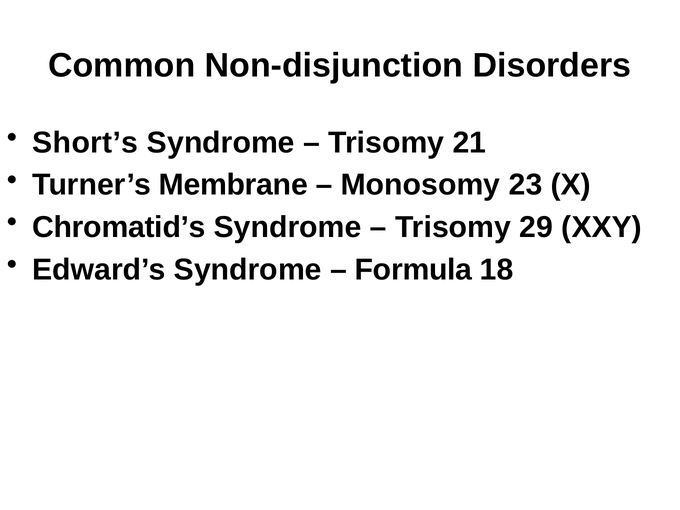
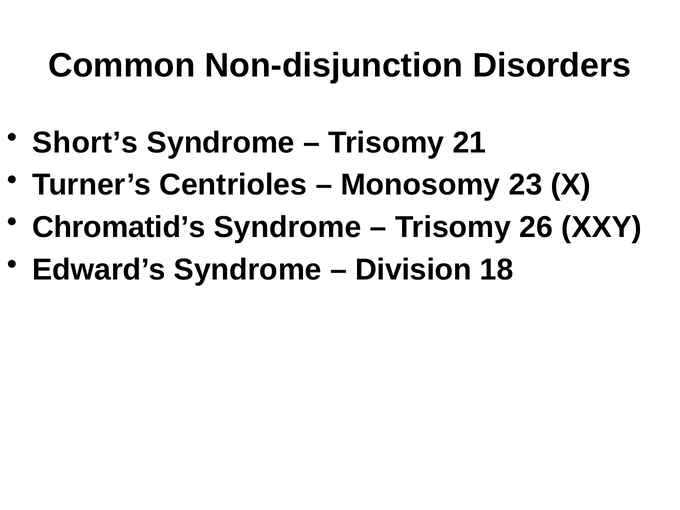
Membrane: Membrane -> Centrioles (233, 185)
29: 29 -> 26 (536, 227)
Formula: Formula -> Division (413, 270)
